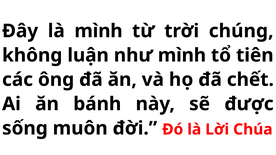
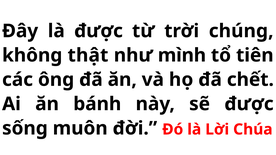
là mình: mình -> được (99, 31)
luận: luận -> thật (88, 55)
